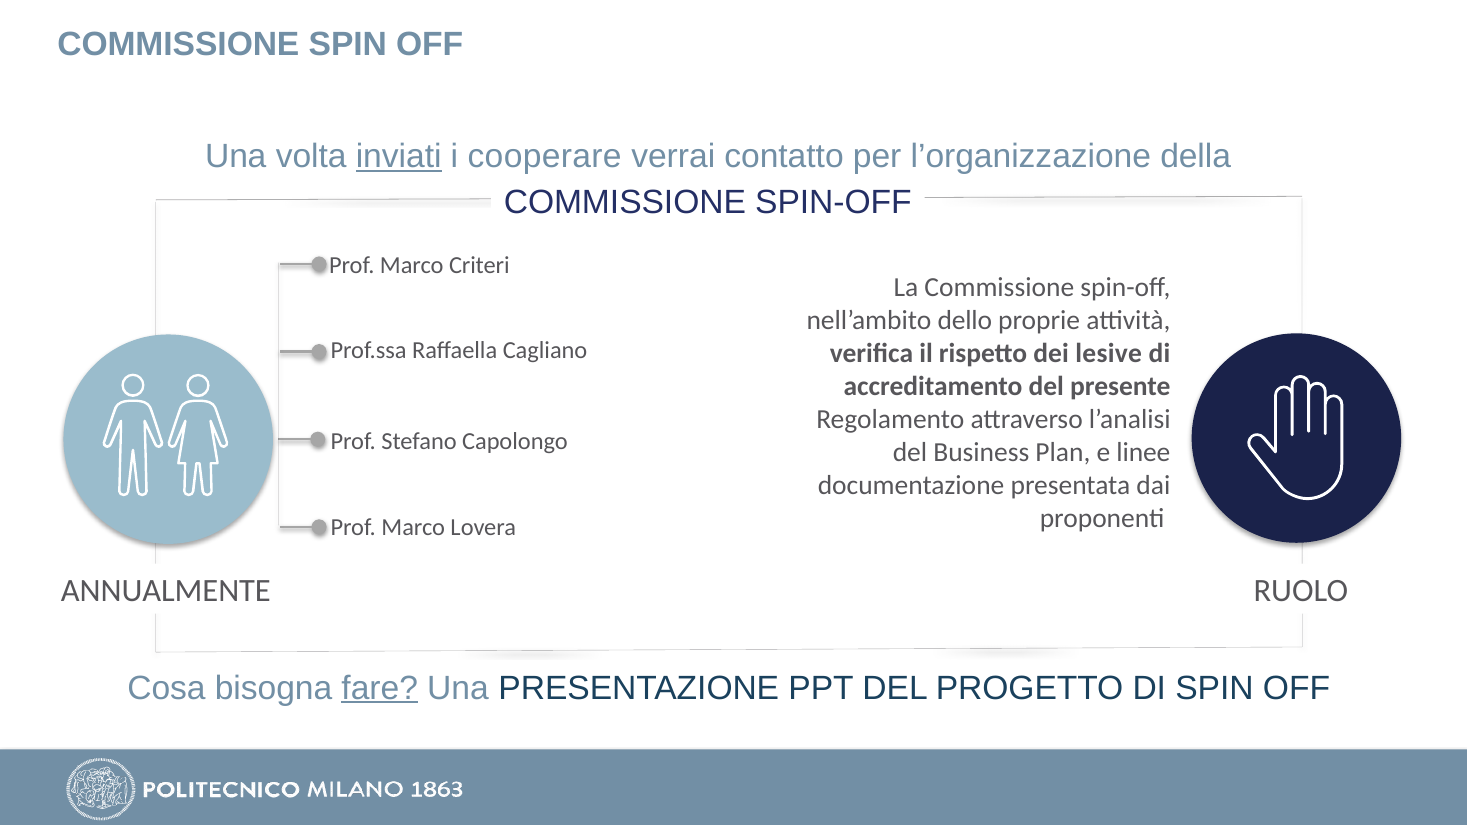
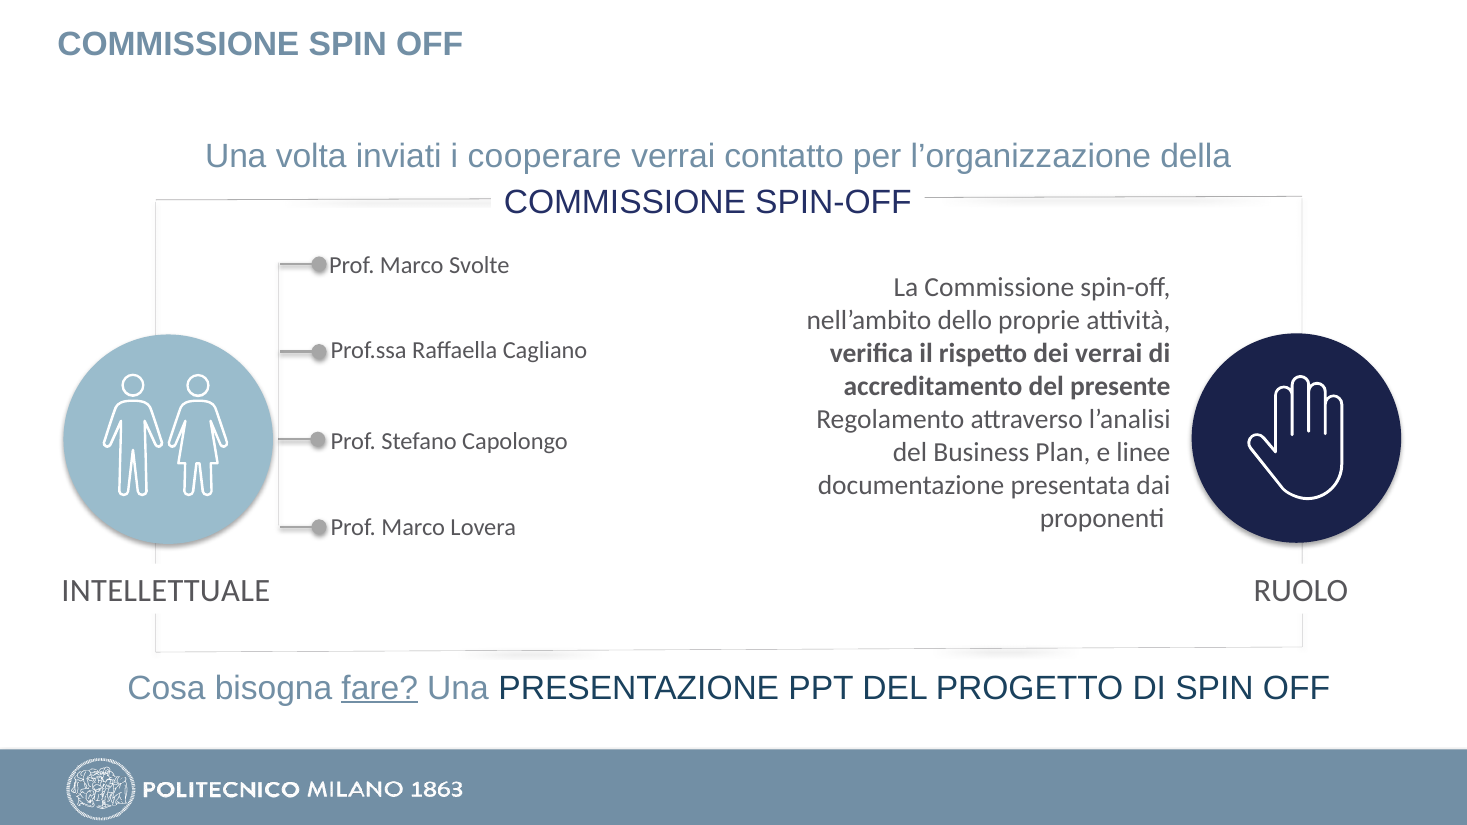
inviati underline: present -> none (399, 157)
Criteri: Criteri -> Svolte (479, 265)
dei lesive: lesive -> verrai (1109, 353)
ANNUALMENTE: ANNUALMENTE -> INTELLETTUALE (166, 591)
